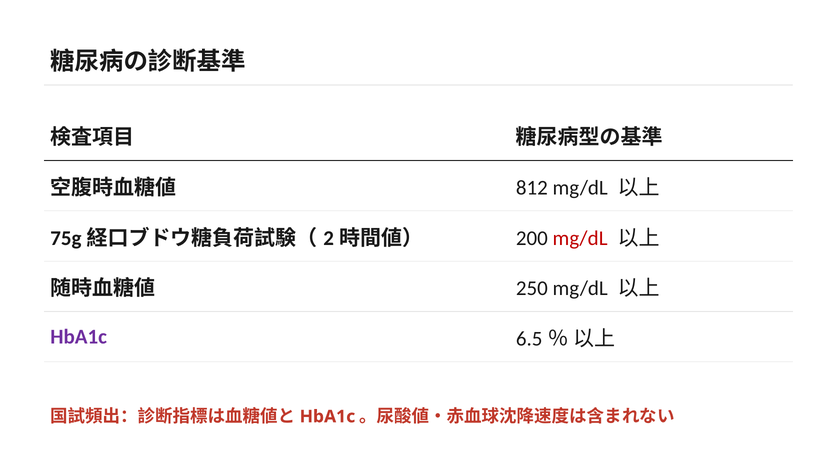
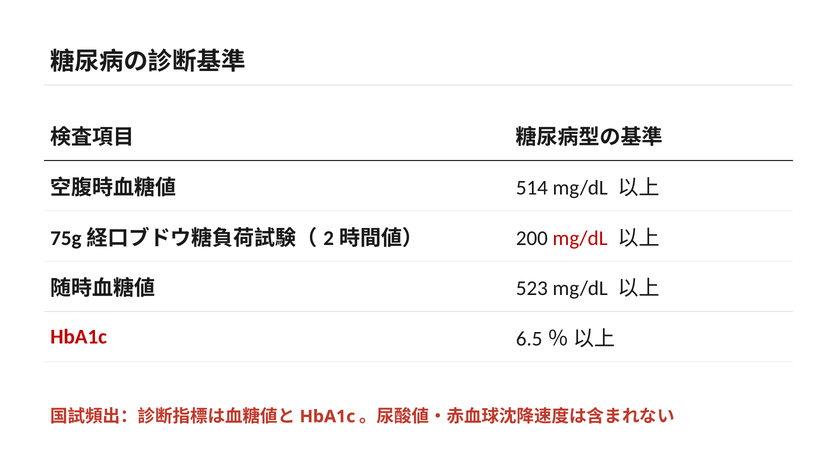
812: 812 -> 514 (532, 188)
250: 250 -> 523 (532, 288)
HbA1c colour: purple -> red (79, 337)
